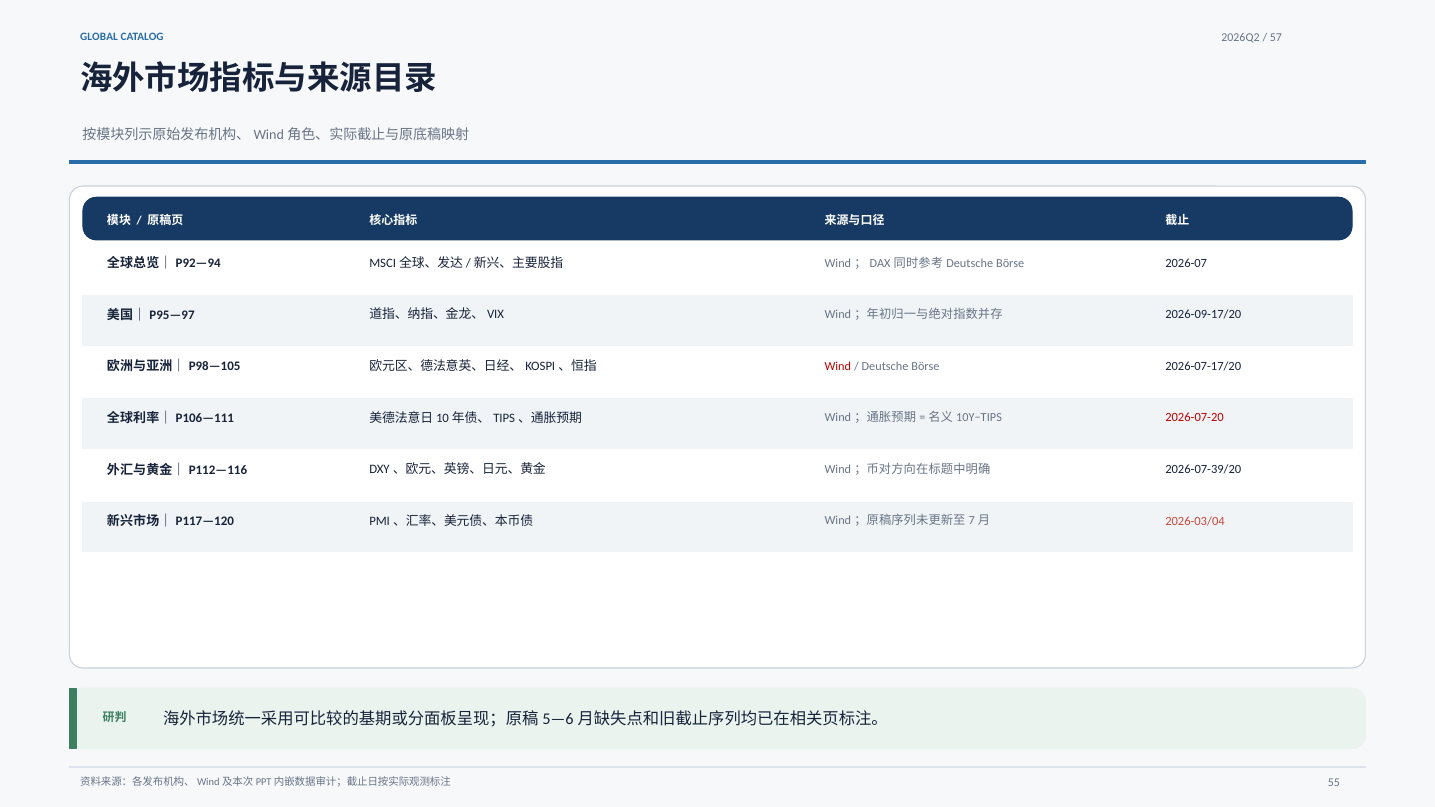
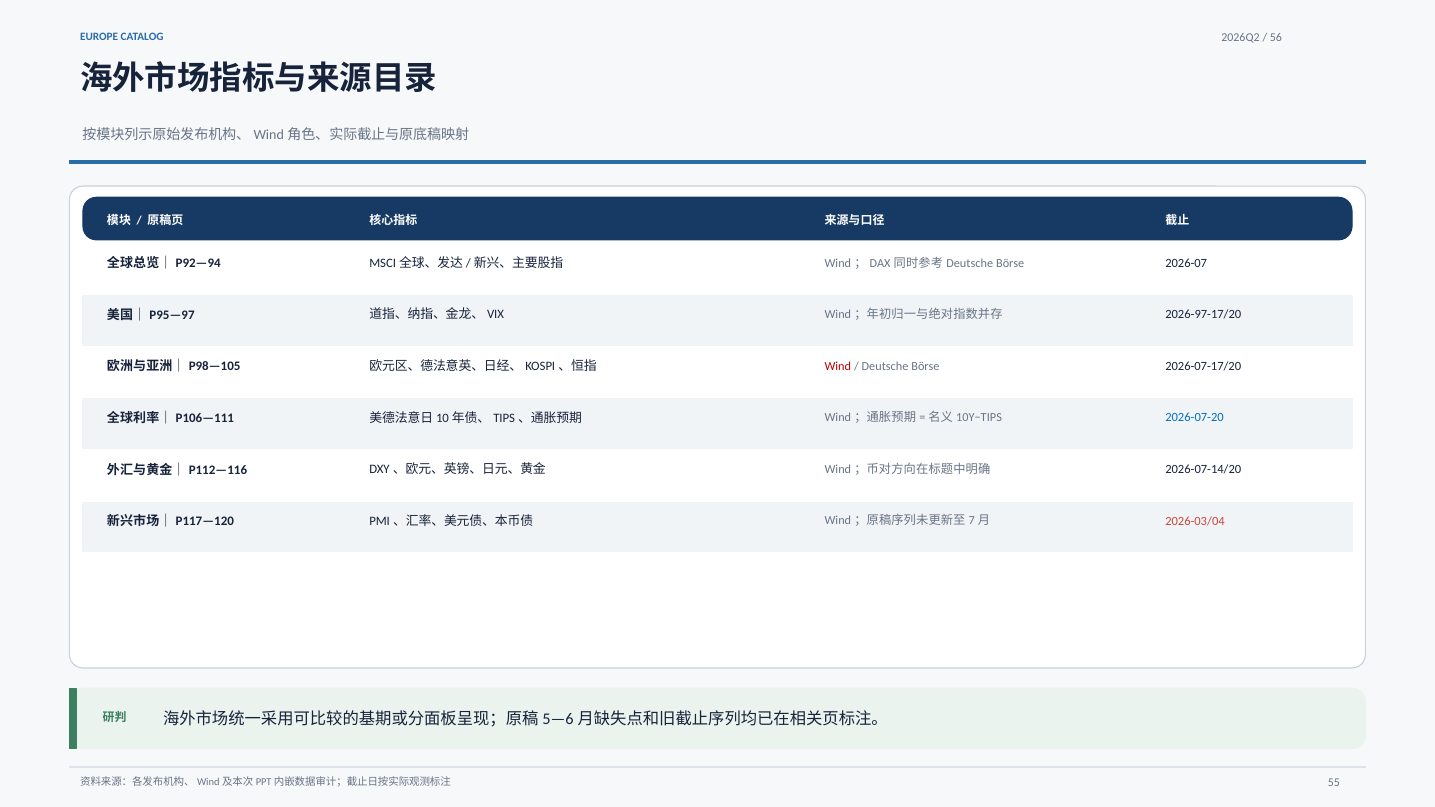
GLOBAL: GLOBAL -> EUROPE (99, 37)
57: 57 -> 56 (1276, 37)
2026-09-17/20: 2026-09-17/20 -> 2026-97-17/20 (1203, 315)
2026-07-20 colour: red -> blue (1195, 418)
2026-07-39/20: 2026-07-39/20 -> 2026-07-14/20 (1203, 469)
